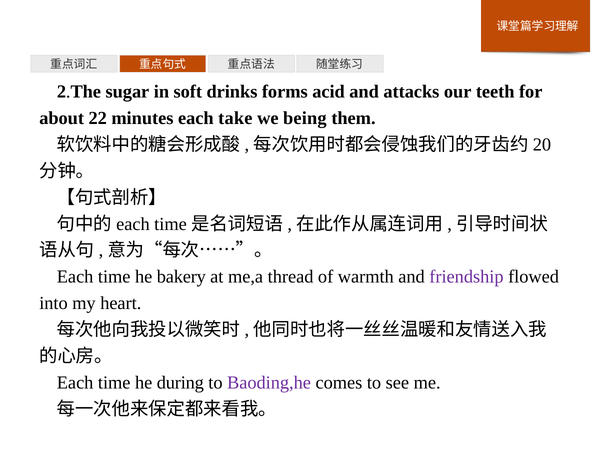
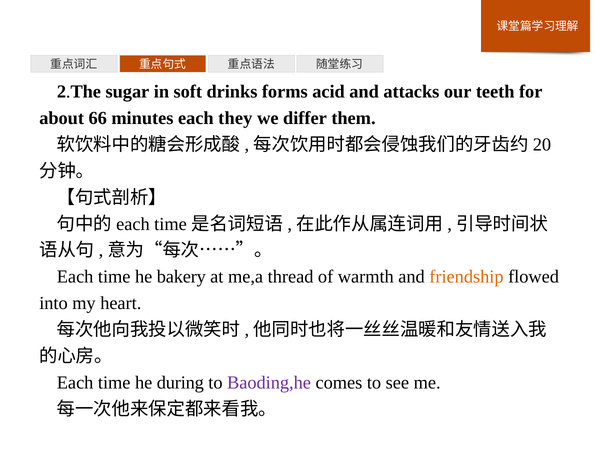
22: 22 -> 66 (98, 118)
take: take -> they (235, 118)
being: being -> differ (305, 118)
friendship colour: purple -> orange (466, 277)
